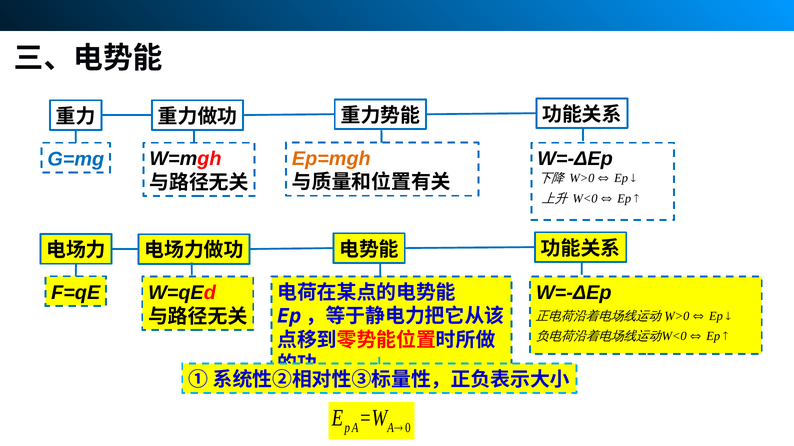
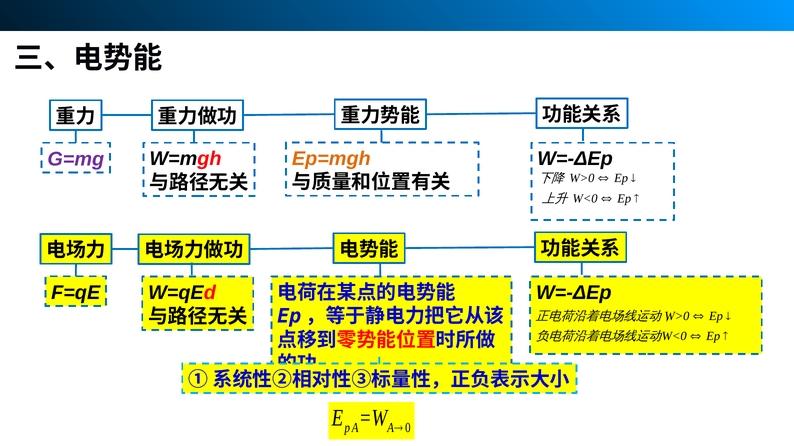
G=mg colour: blue -> purple (76, 159)
